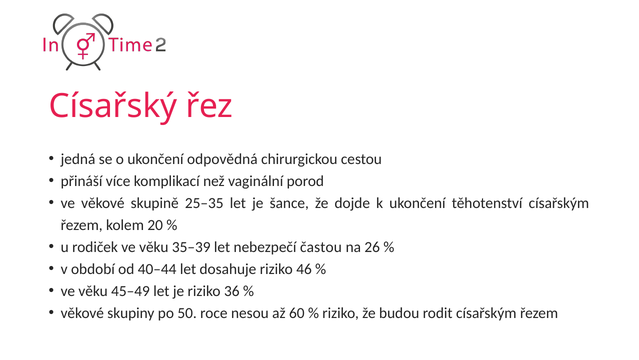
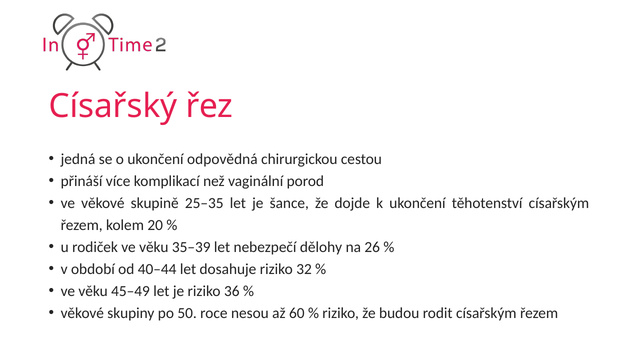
častou: častou -> dělohy (321, 247)
46: 46 -> 32 (304, 269)
